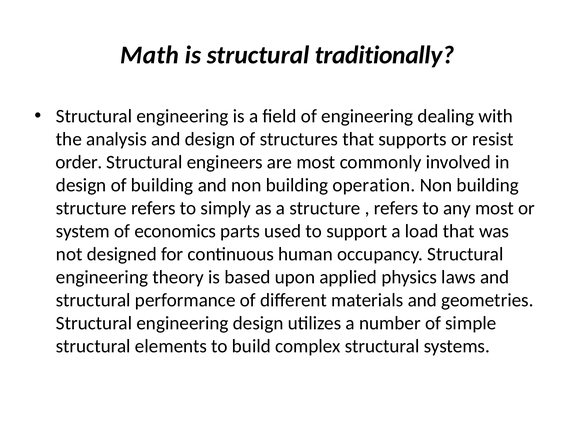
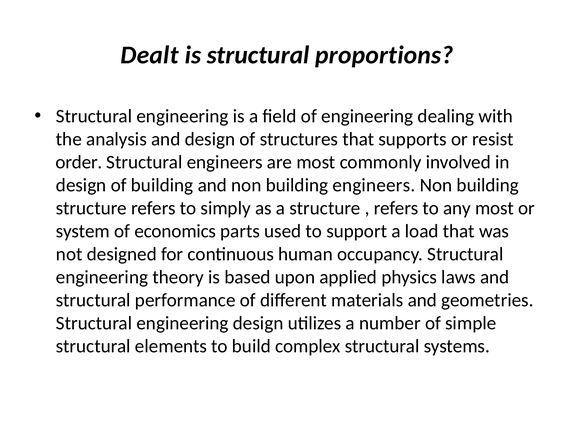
Math: Math -> Dealt (149, 55)
traditionally: traditionally -> proportions (384, 55)
building operation: operation -> engineers (374, 185)
